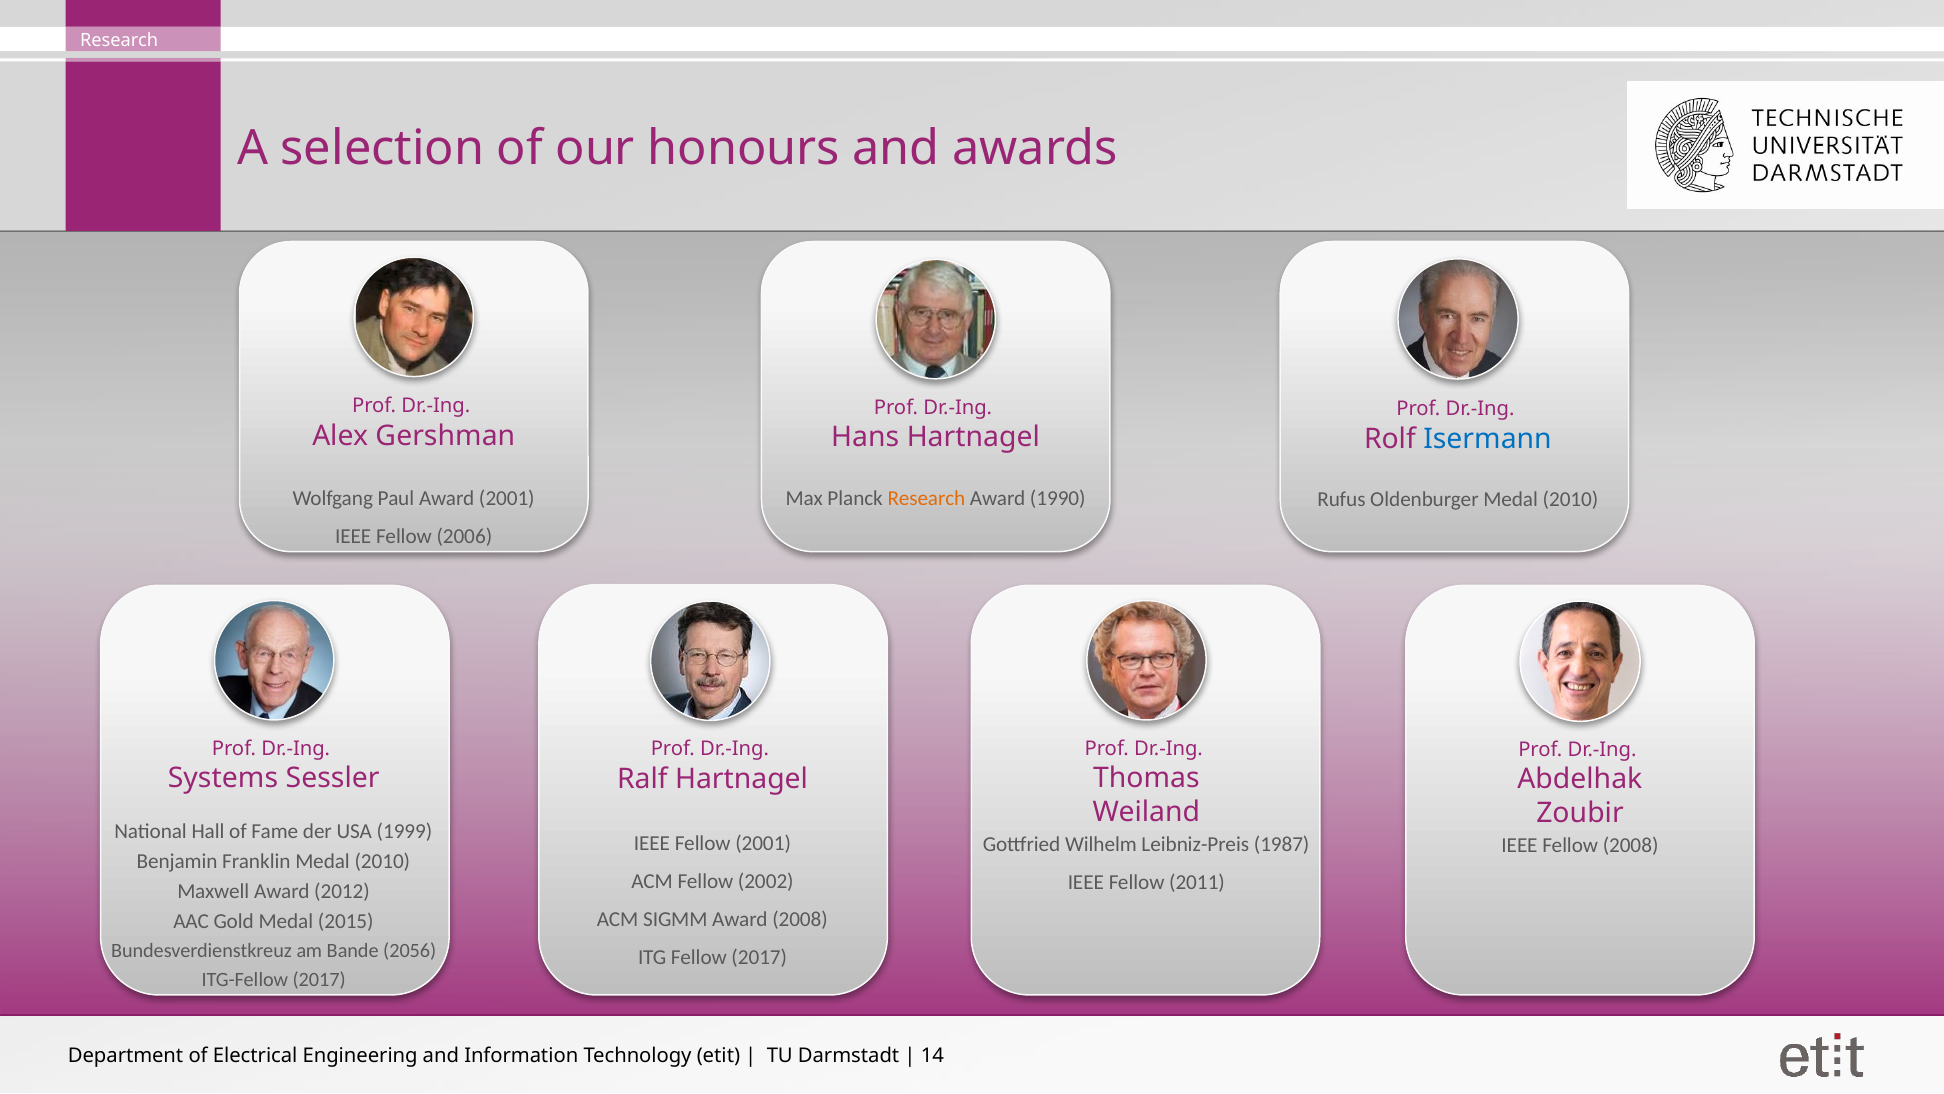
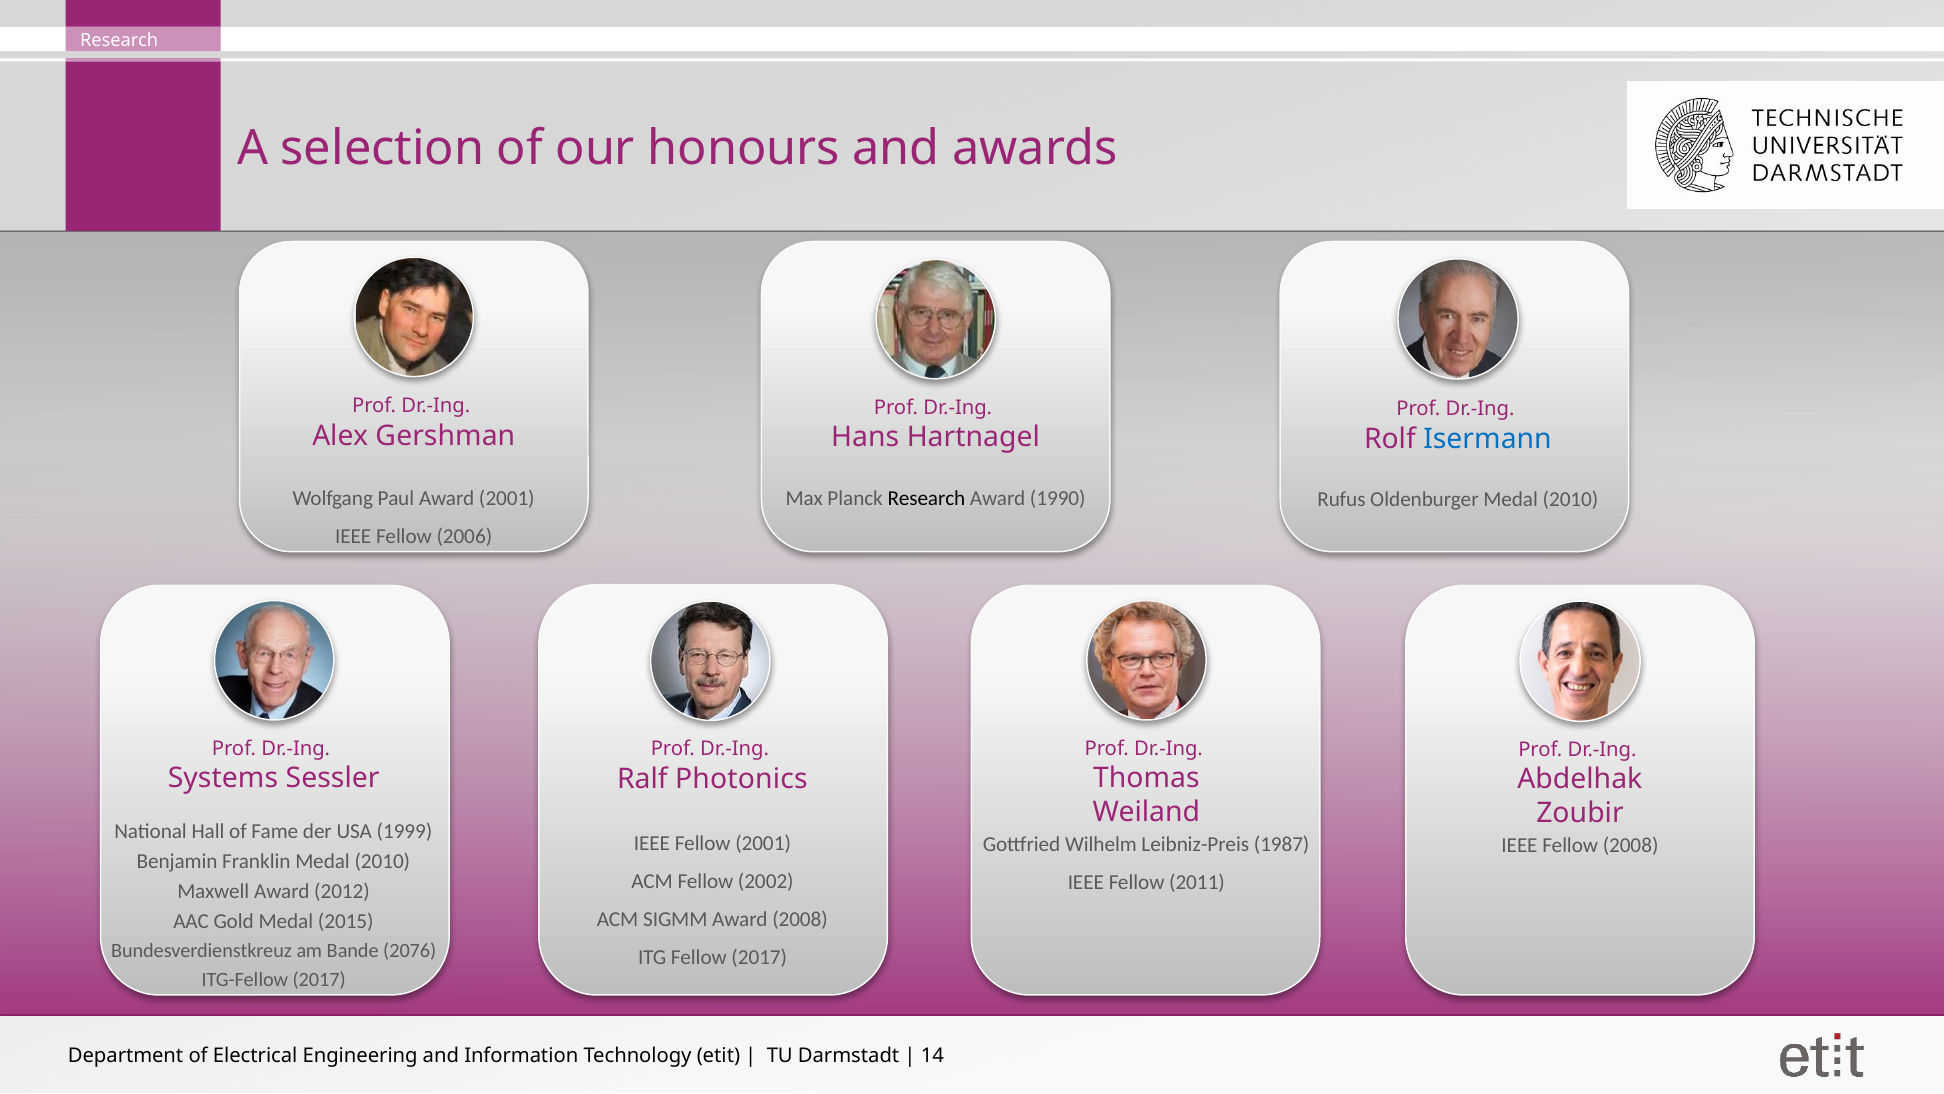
Research colour: orange -> black (926, 499)
Ralf Hartnagel: Hartnagel -> Photonics (741, 779)
2056: 2056 -> 2076 (410, 951)
